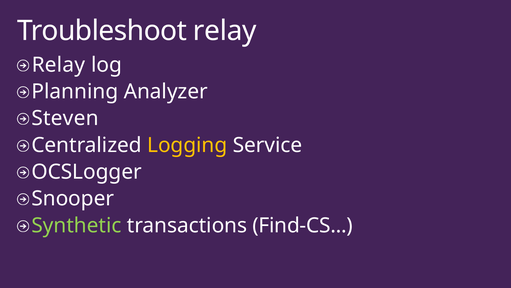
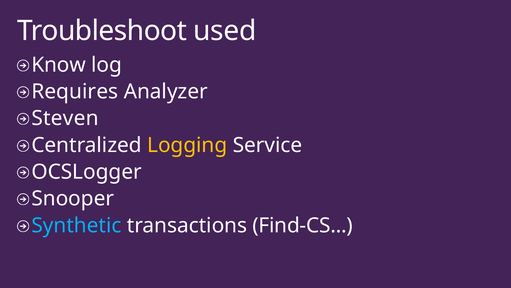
Troubleshoot relay: relay -> used (225, 31)
Relay: Relay -> Know (59, 65)
Planning: Planning -> Requires (75, 91)
Synthetic colour: light green -> light blue (76, 225)
